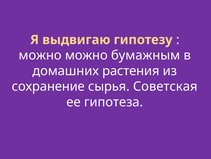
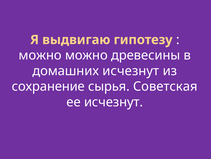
бумажным: бумажным -> древесины (146, 55)
домашних растения: растения -> исчезнут (131, 71)
ее гипотеза: гипотеза -> исчезнут (114, 102)
